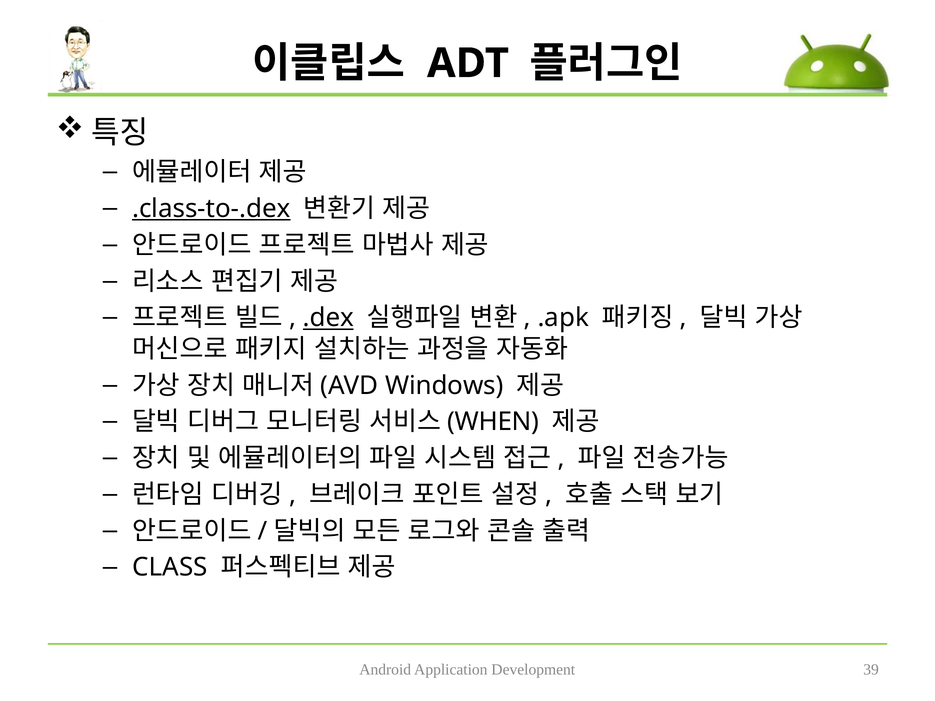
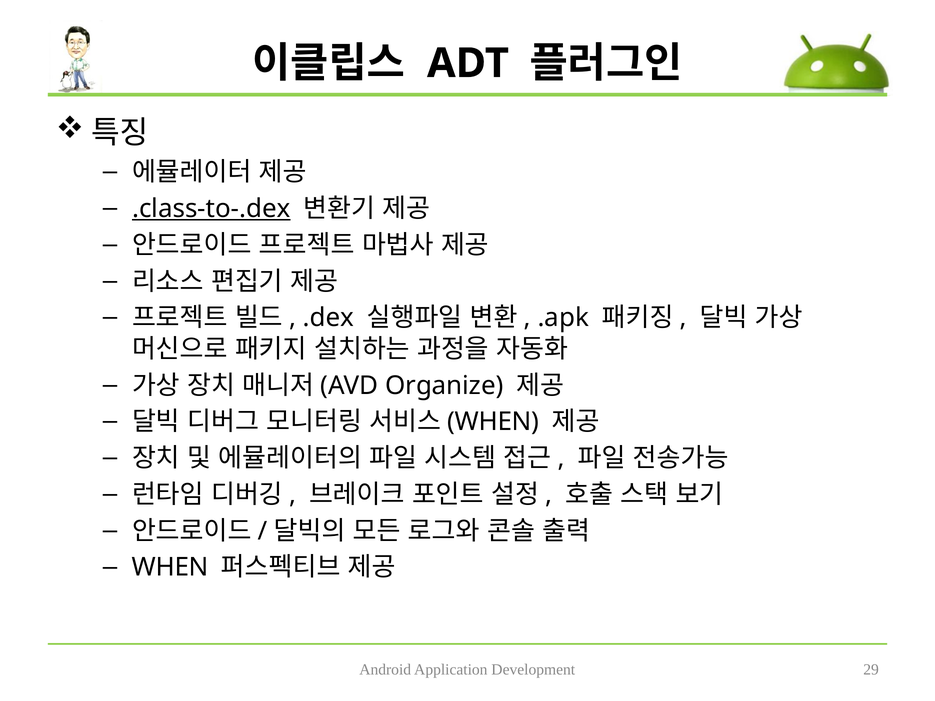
.dex underline: present -> none (328, 318)
Windows: Windows -> Organize (444, 386)
CLASS: CLASS -> WHEN (170, 568)
39: 39 -> 29 (871, 670)
